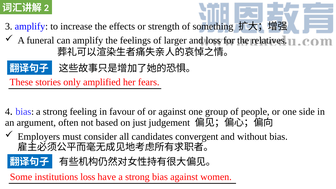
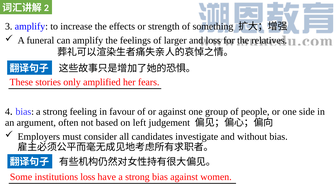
just: just -> left (139, 123)
convergent: convergent -> investigate (197, 137)
